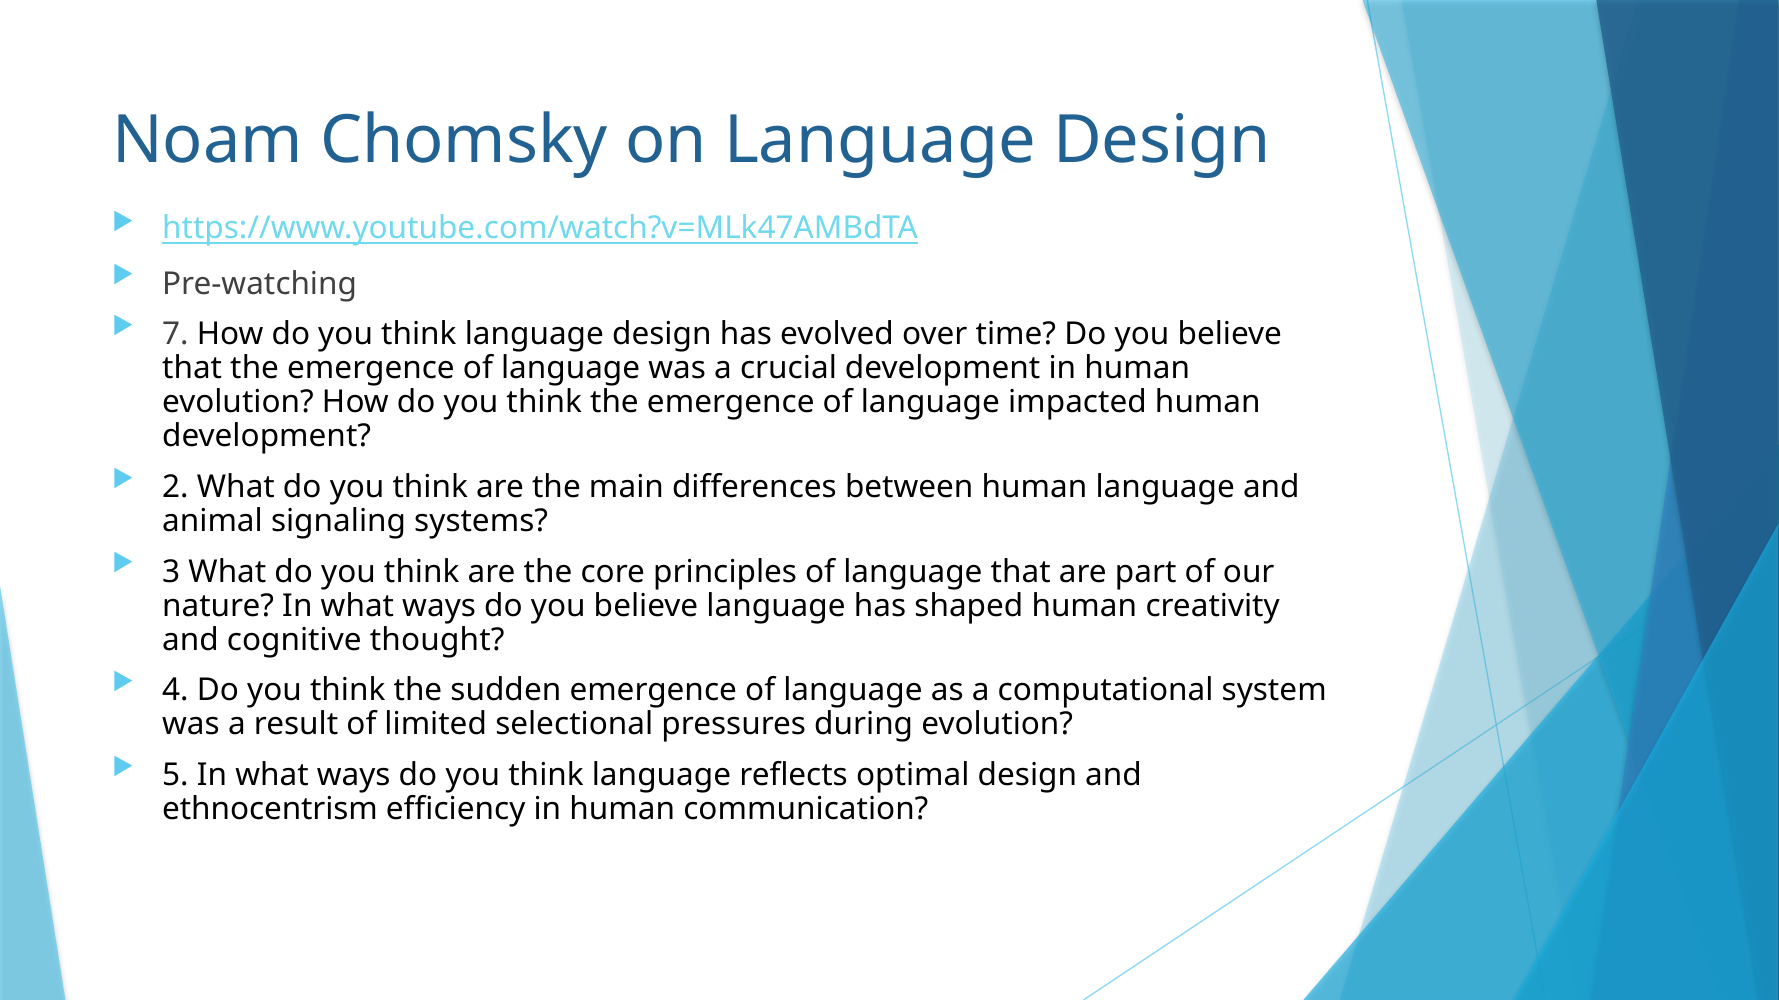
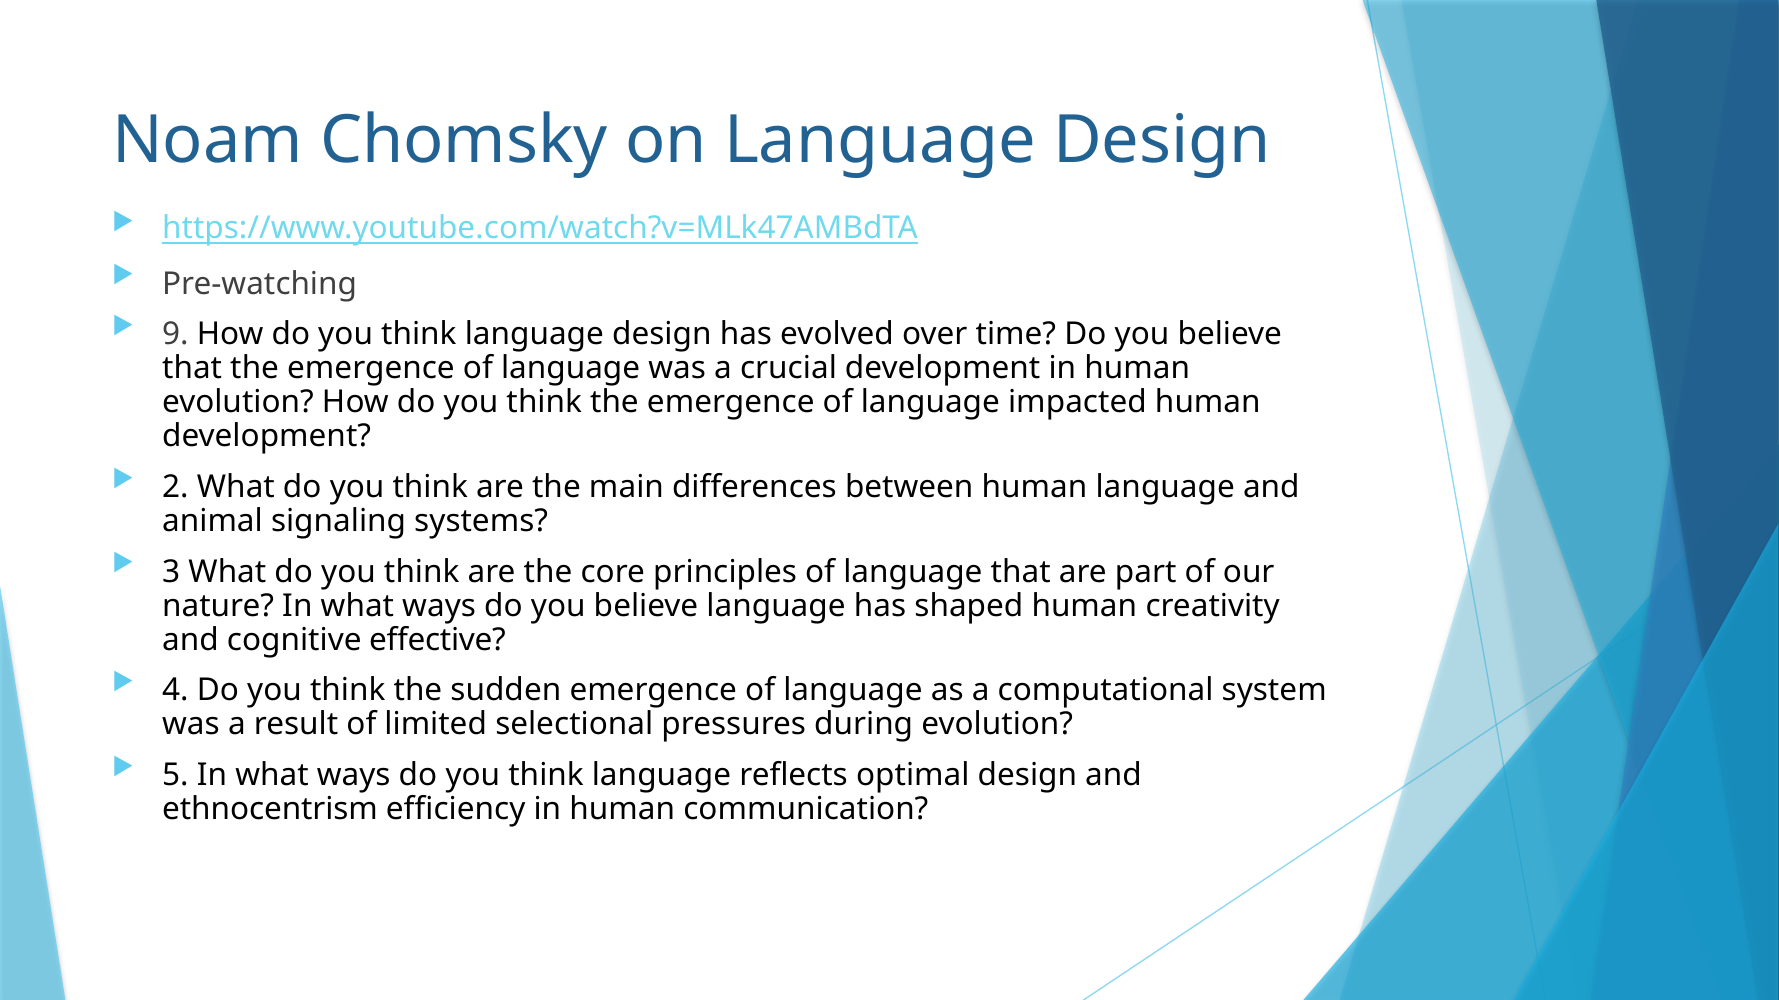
7: 7 -> 9 (175, 335)
thought: thought -> effective (437, 640)
